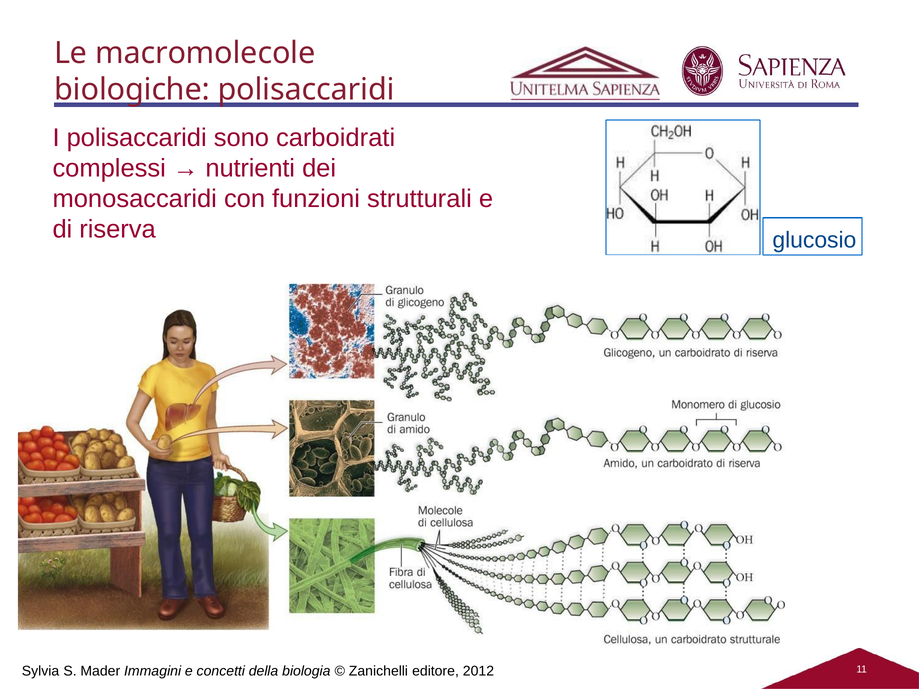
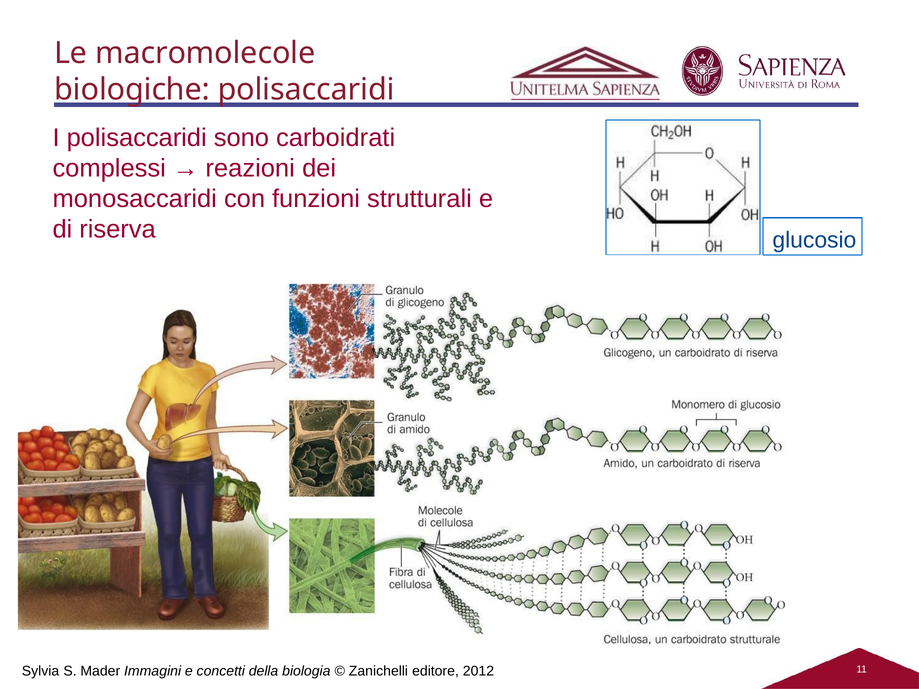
nutrienti: nutrienti -> reazioni (250, 168)
